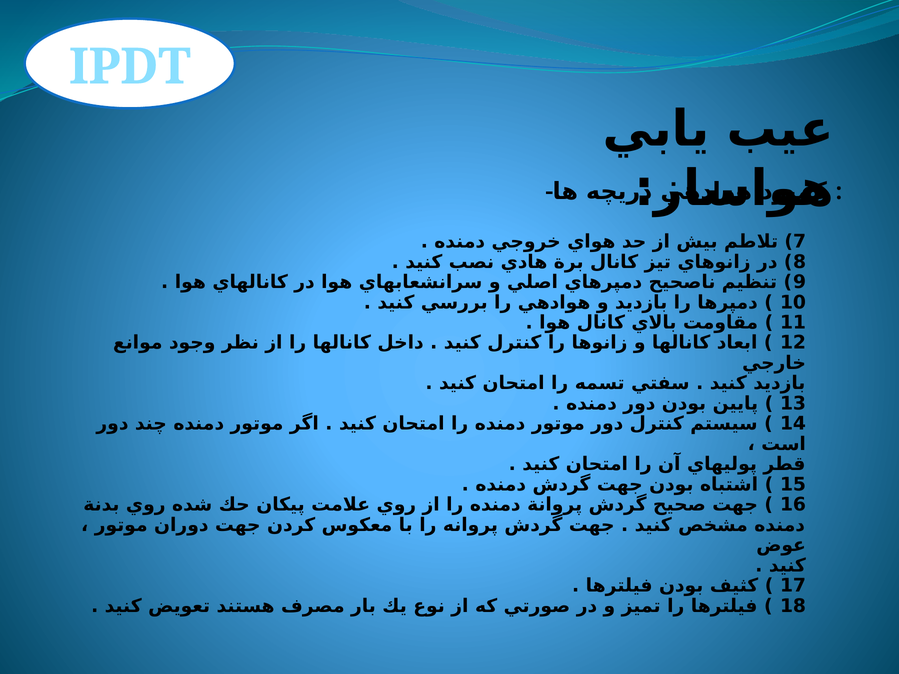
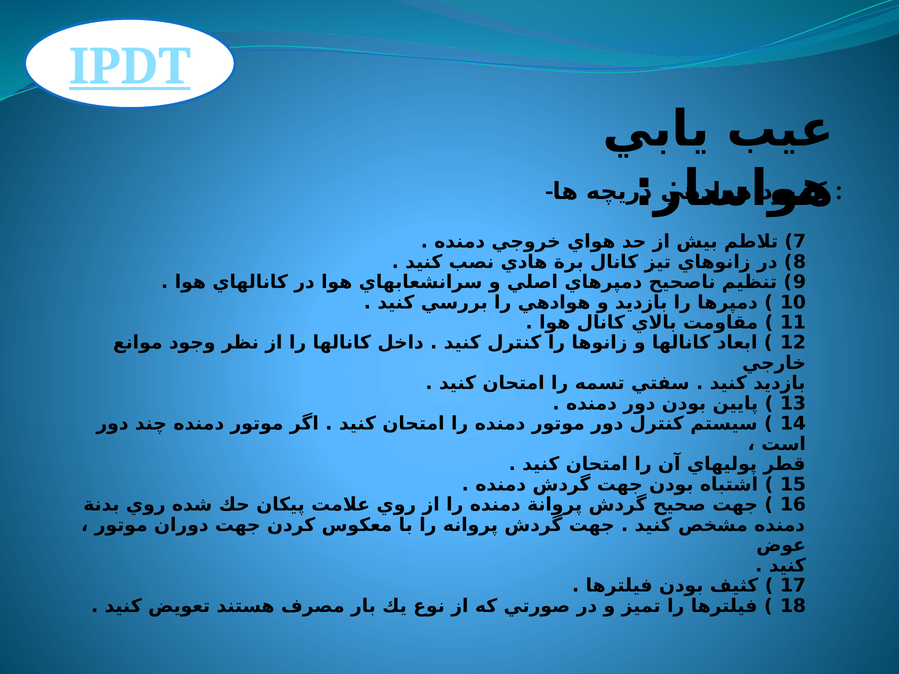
IPDT underline: none -> present (130, 67)
